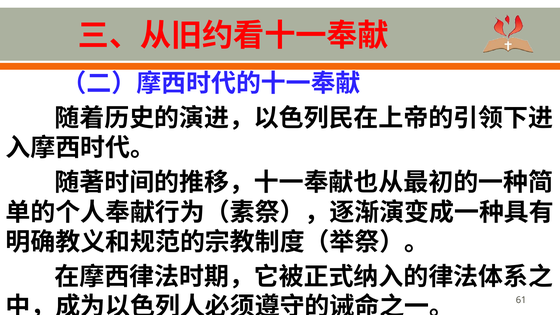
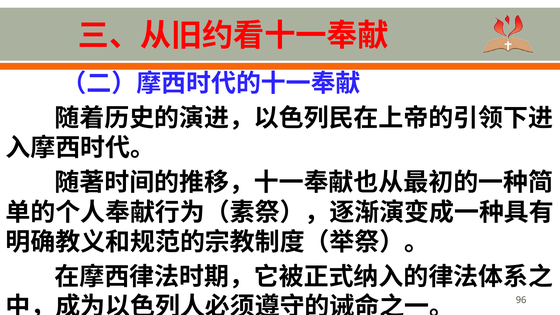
61: 61 -> 96 (521, 300)
